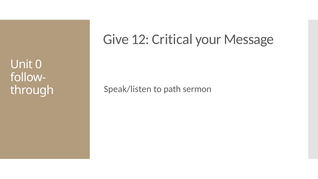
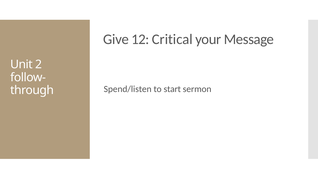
0: 0 -> 2 (39, 64)
Speak/listen: Speak/listen -> Spend/listen (128, 89)
path: path -> start (172, 89)
